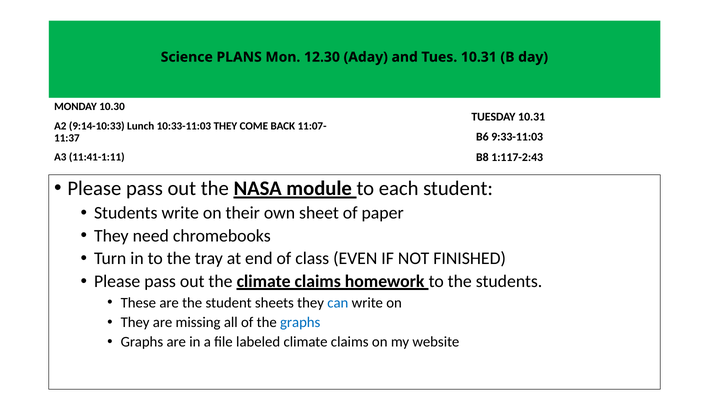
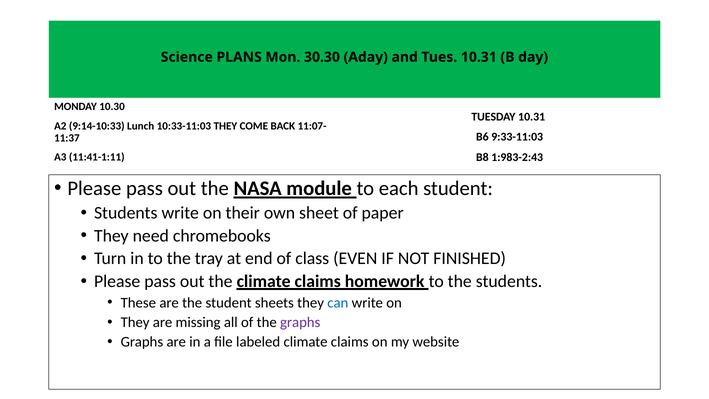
12.30: 12.30 -> 30.30 (322, 57)
1:117-2:43: 1:117-2:43 -> 1:983-2:43 (517, 157)
graphs colour: blue -> purple (300, 322)
